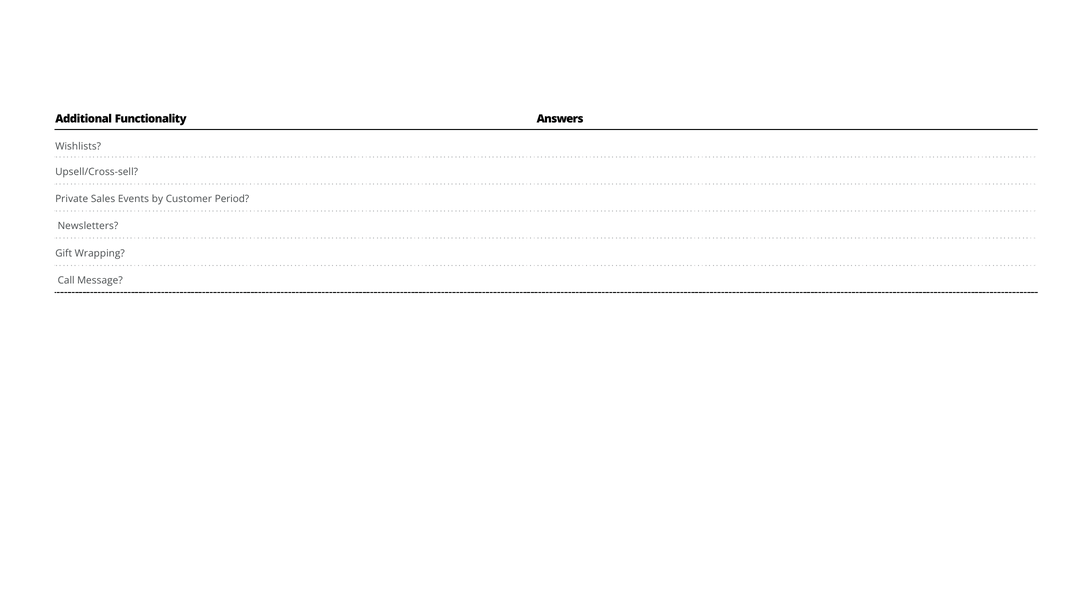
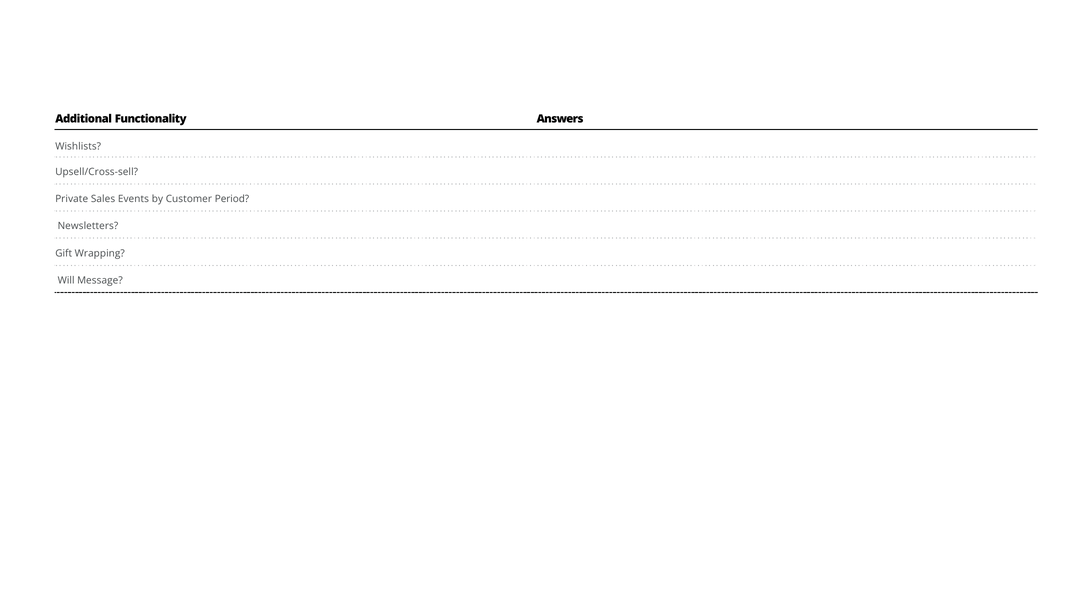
Call: Call -> Will (66, 281)
